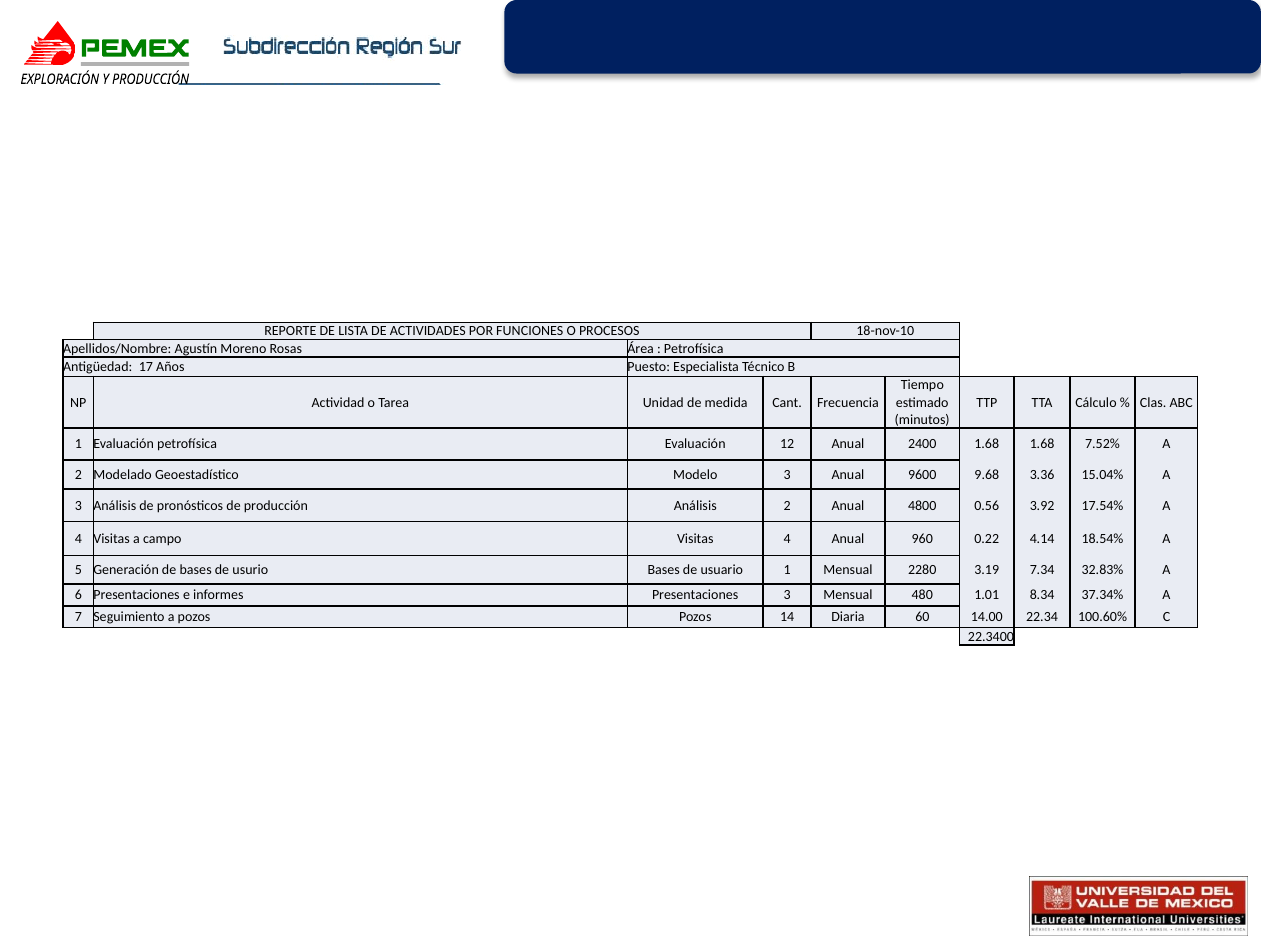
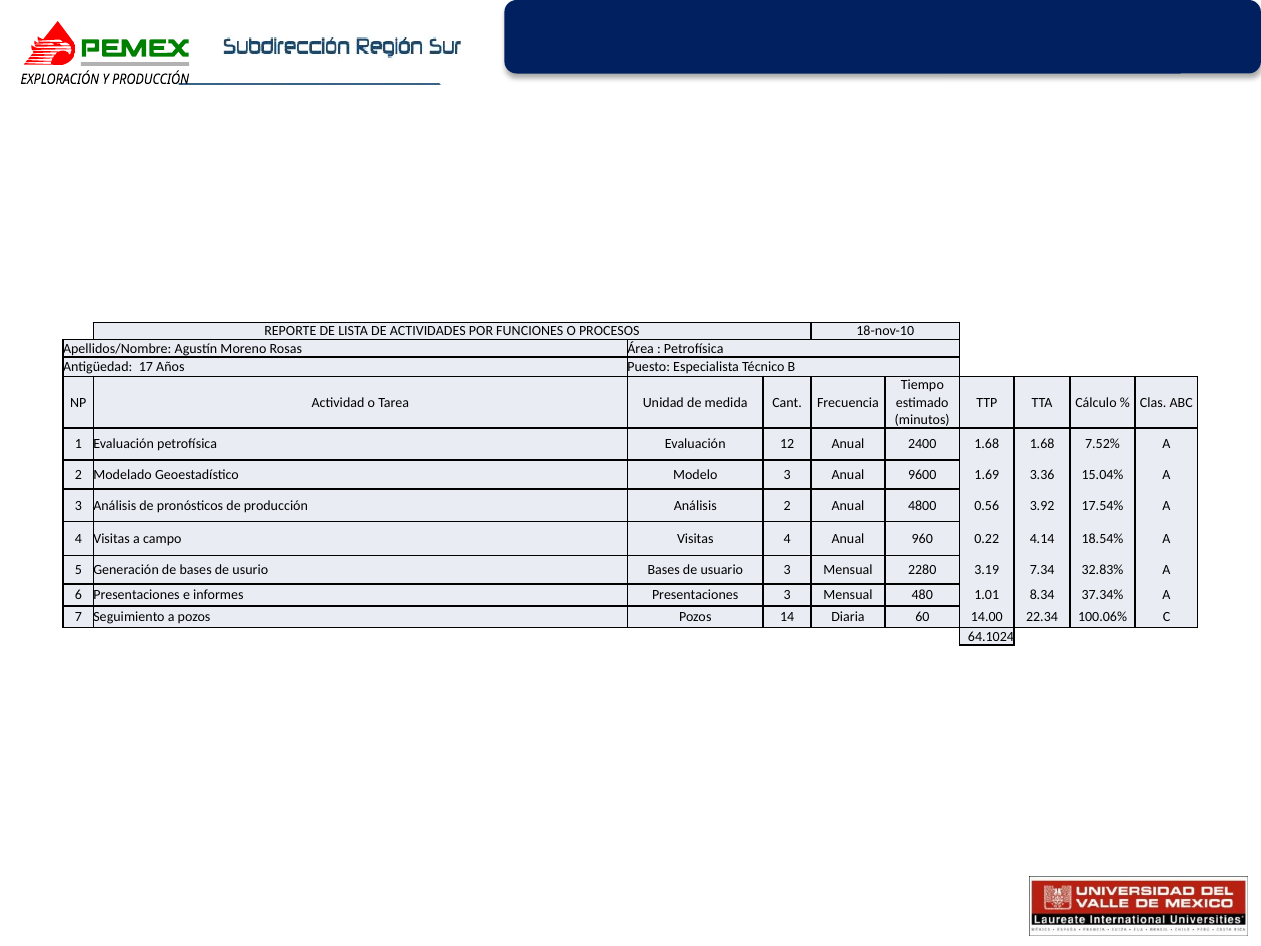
9.68: 9.68 -> 1.69 (987, 475)
usuario 1: 1 -> 3 (787, 570)
100.60%: 100.60% -> 100.06% (1103, 617)
22.3400: 22.3400 -> 64.1024 (991, 636)
